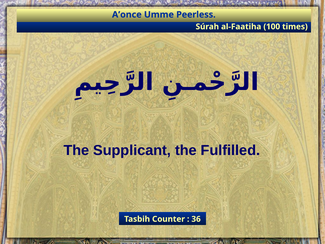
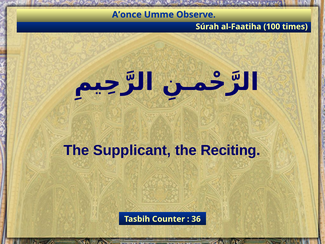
Peerless: Peerless -> Observe (196, 15)
Fulfilled: Fulfilled -> Reciting (230, 150)
